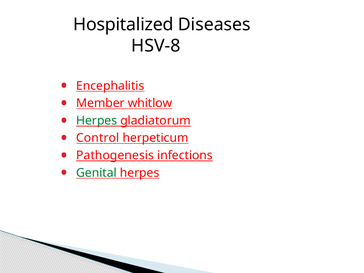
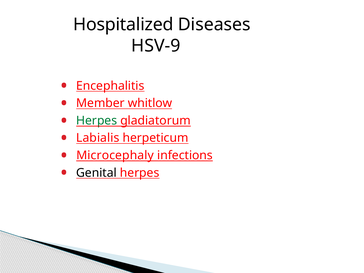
HSV-8: HSV-8 -> HSV-9 (156, 46)
Control: Control -> Labialis (98, 138)
Pathogenesis: Pathogenesis -> Microcephaly (115, 155)
Genital colour: green -> black (96, 173)
